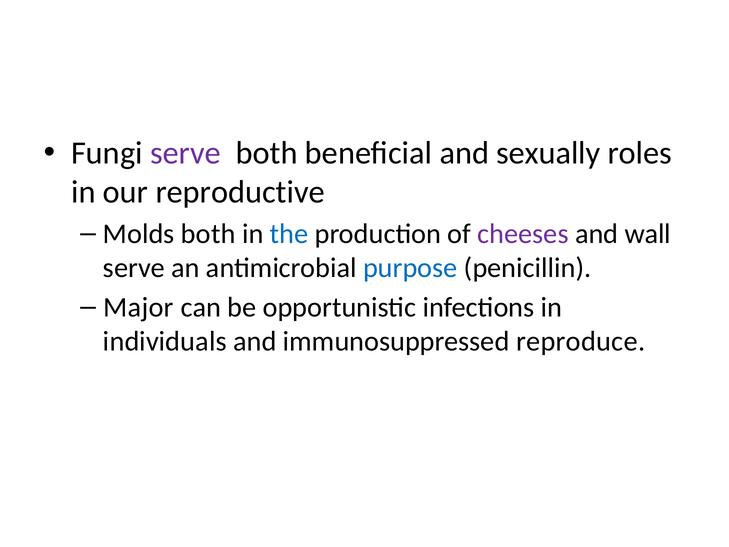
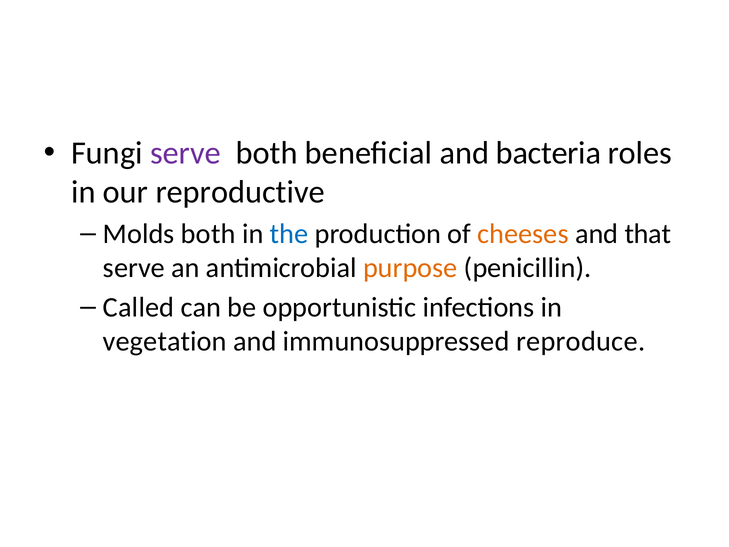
sexually: sexually -> bacteria (549, 153)
cheeses colour: purple -> orange (523, 234)
wall: wall -> that (648, 234)
purpose colour: blue -> orange (410, 268)
Major: Major -> Called (139, 307)
individuals: individuals -> vegetation (165, 341)
